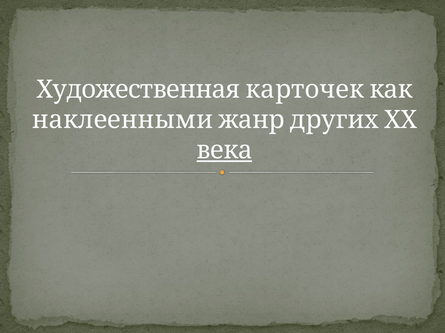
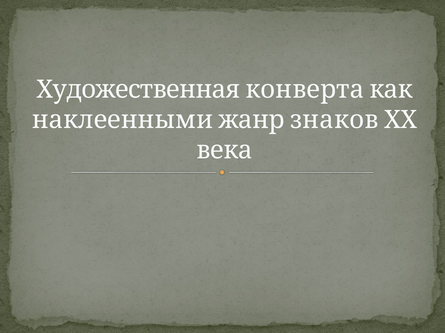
карточек: карточек -> конверта (305, 90)
других: других -> знаков (334, 120)
века underline: present -> none (224, 151)
